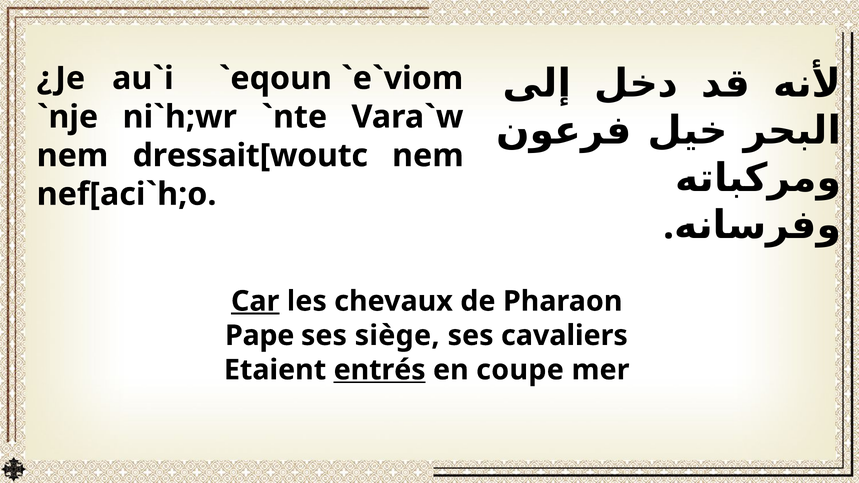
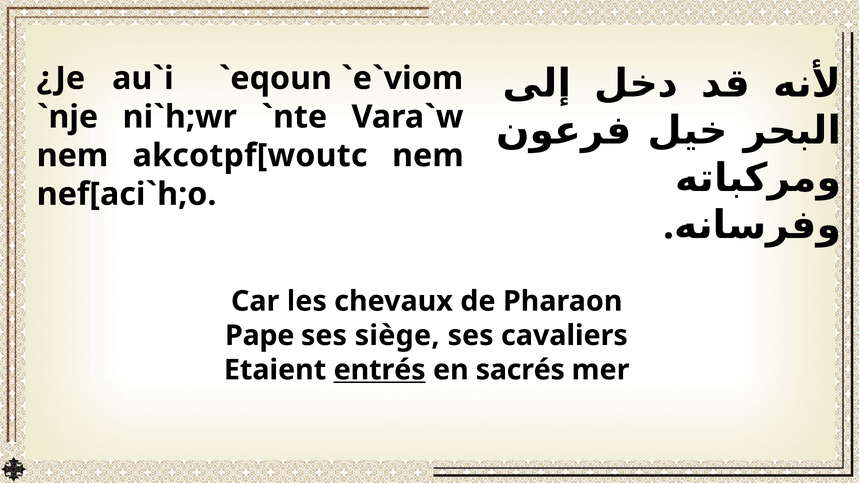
dressait[woutc: dressait[woutc -> akcotpf[woutc (250, 156)
Car underline: present -> none (255, 301)
coupe: coupe -> sacrés (520, 370)
